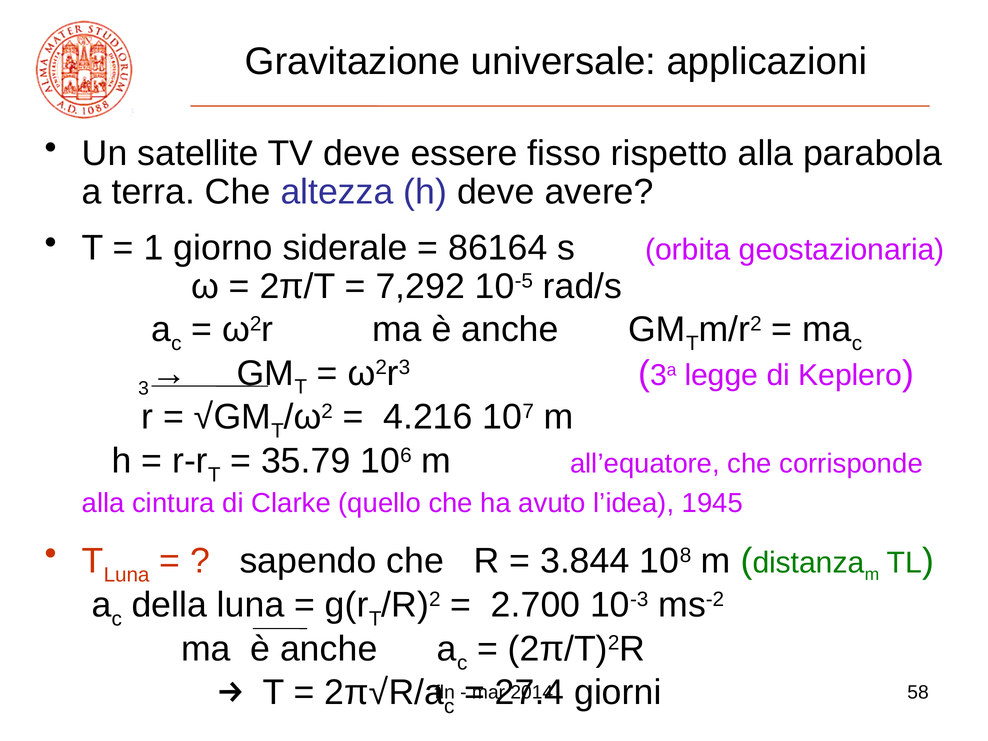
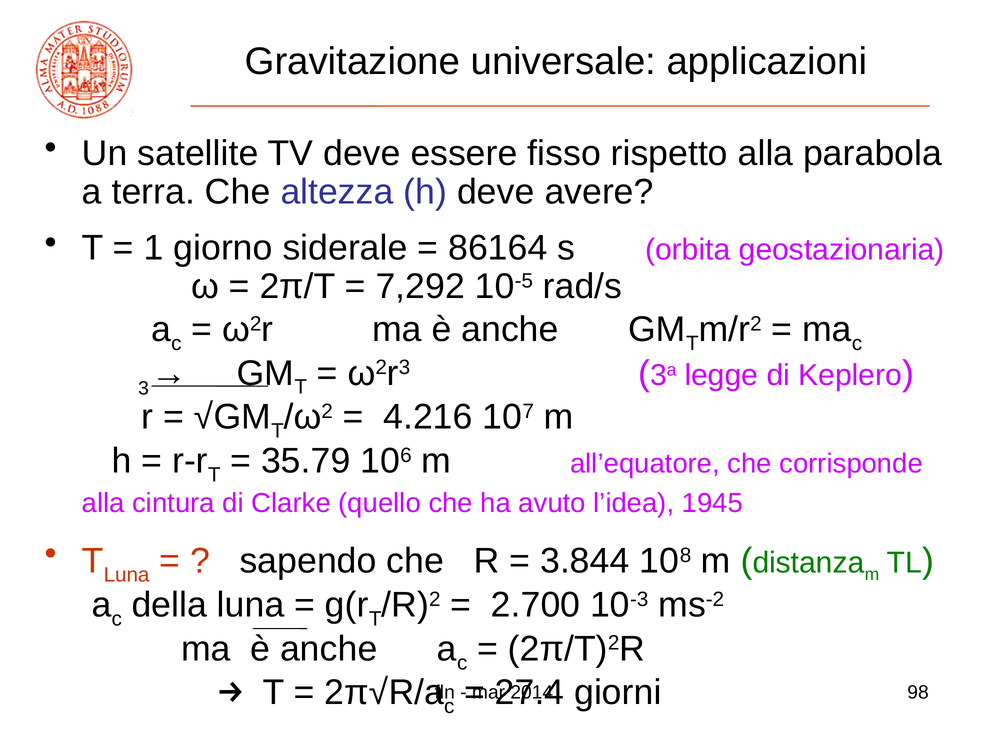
58: 58 -> 98 (918, 693)
